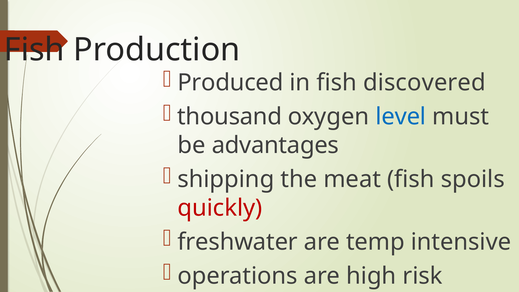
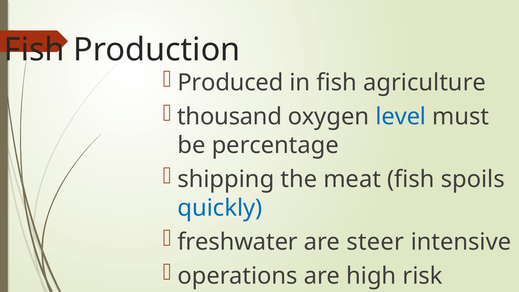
discovered: discovered -> agriculture (424, 83)
advantages: advantages -> percentage (275, 145)
quickly colour: red -> blue (220, 208)
temp: temp -> steer (375, 242)
